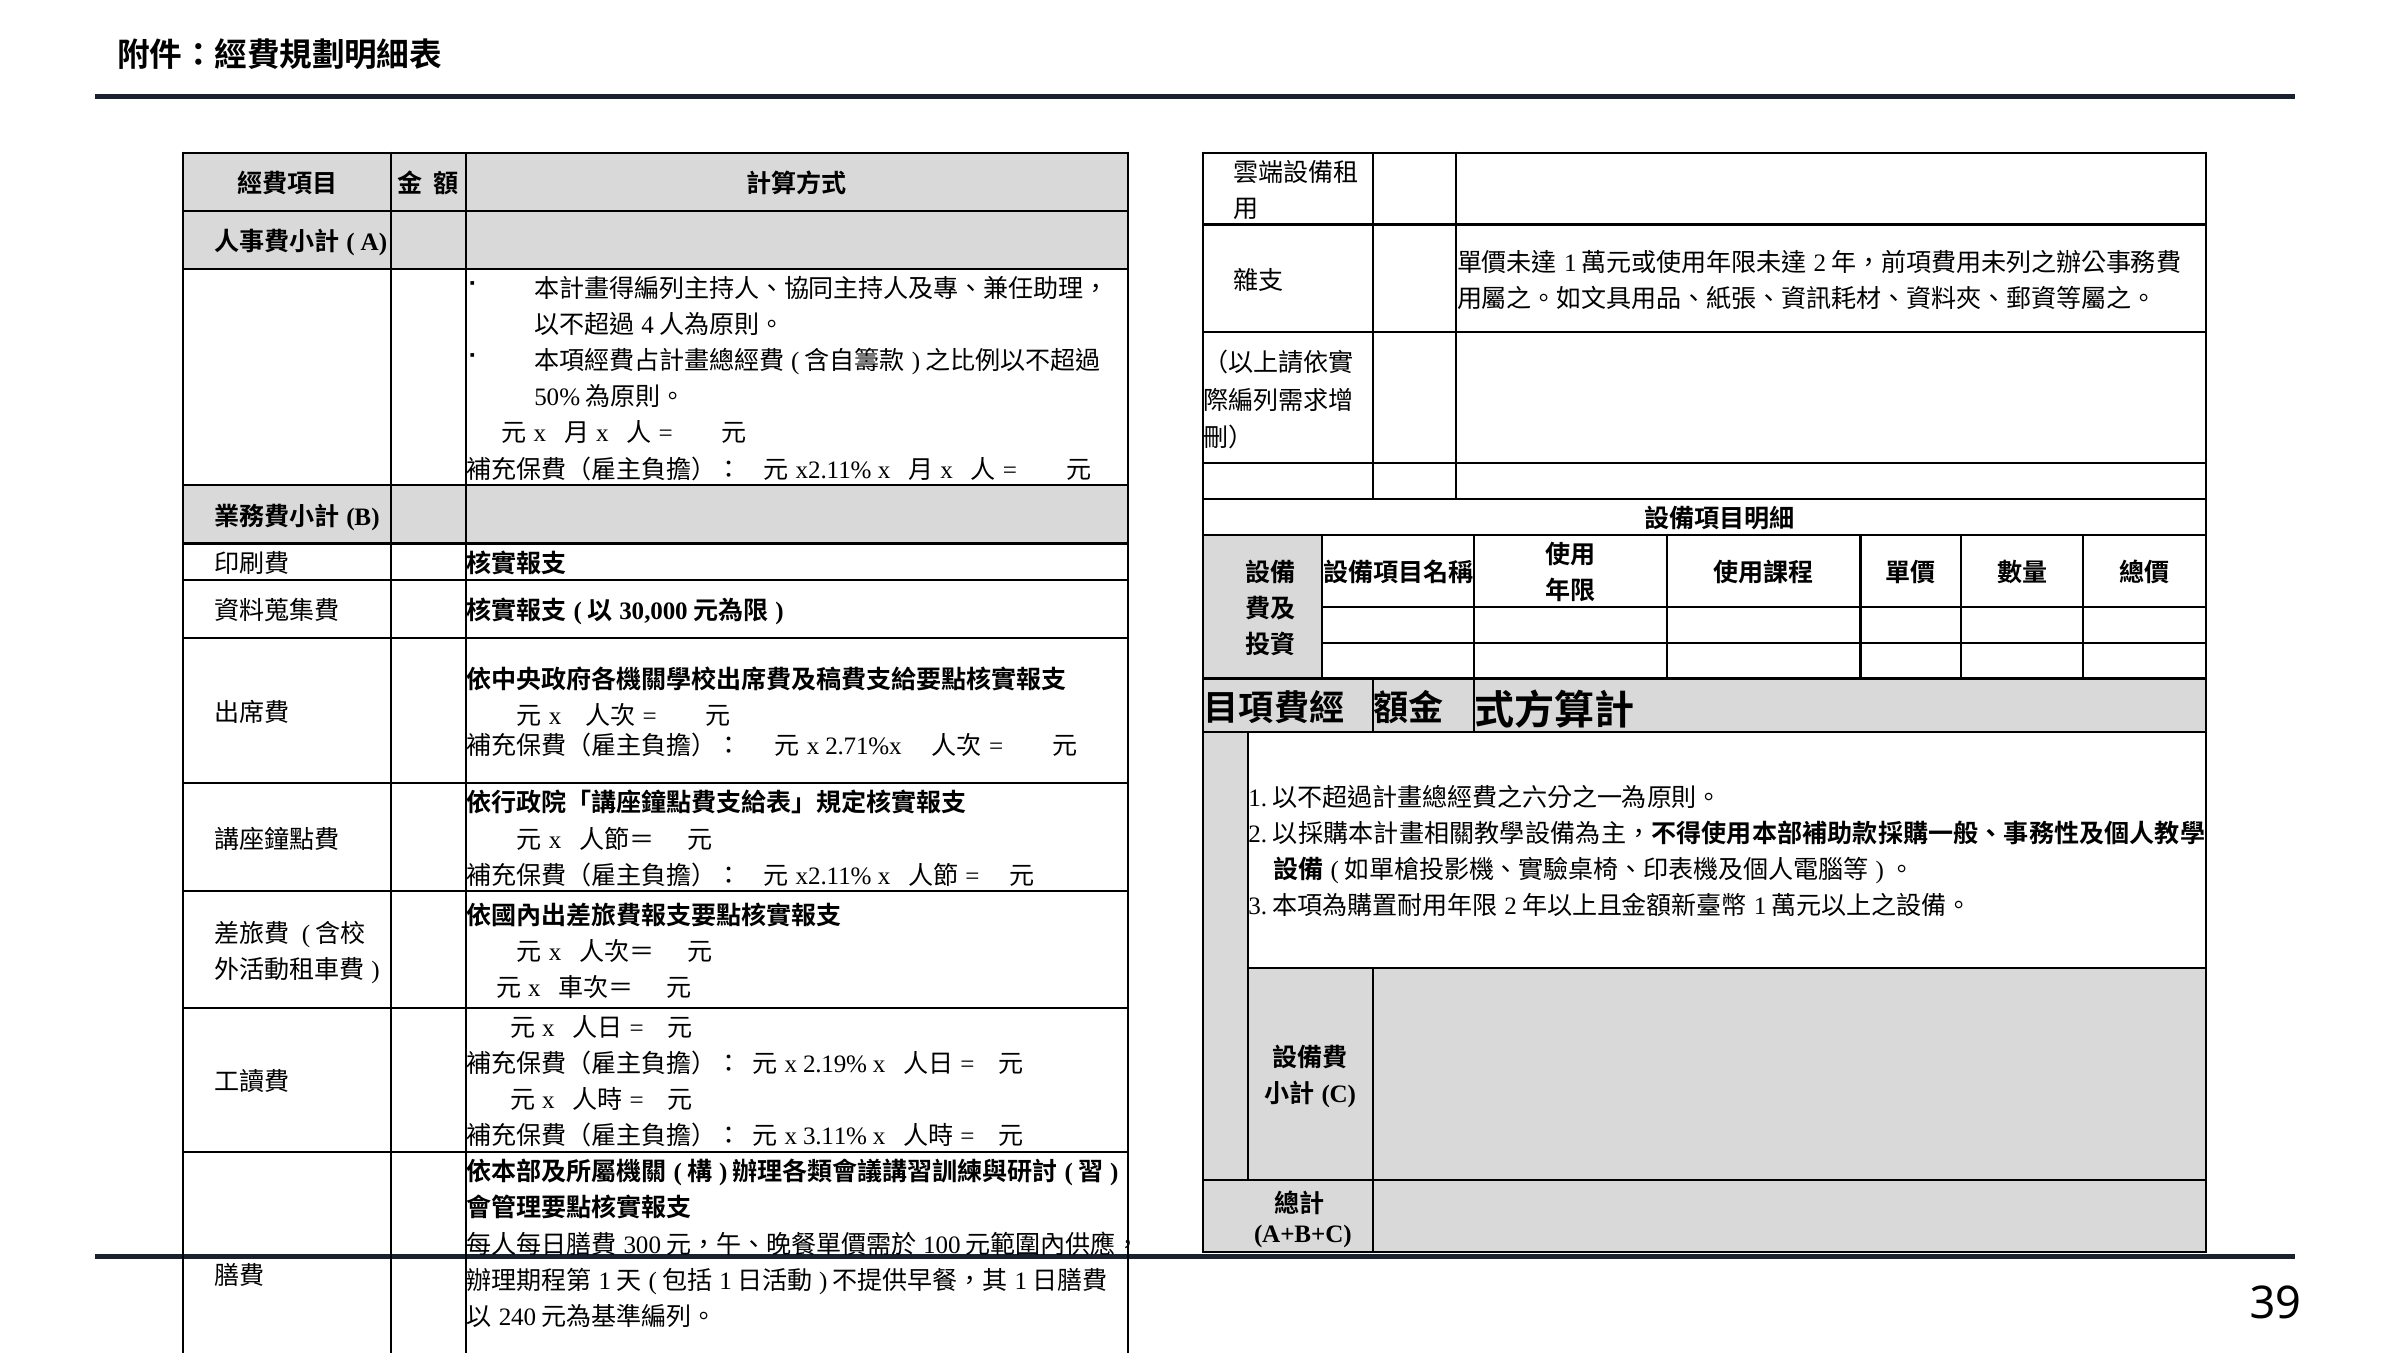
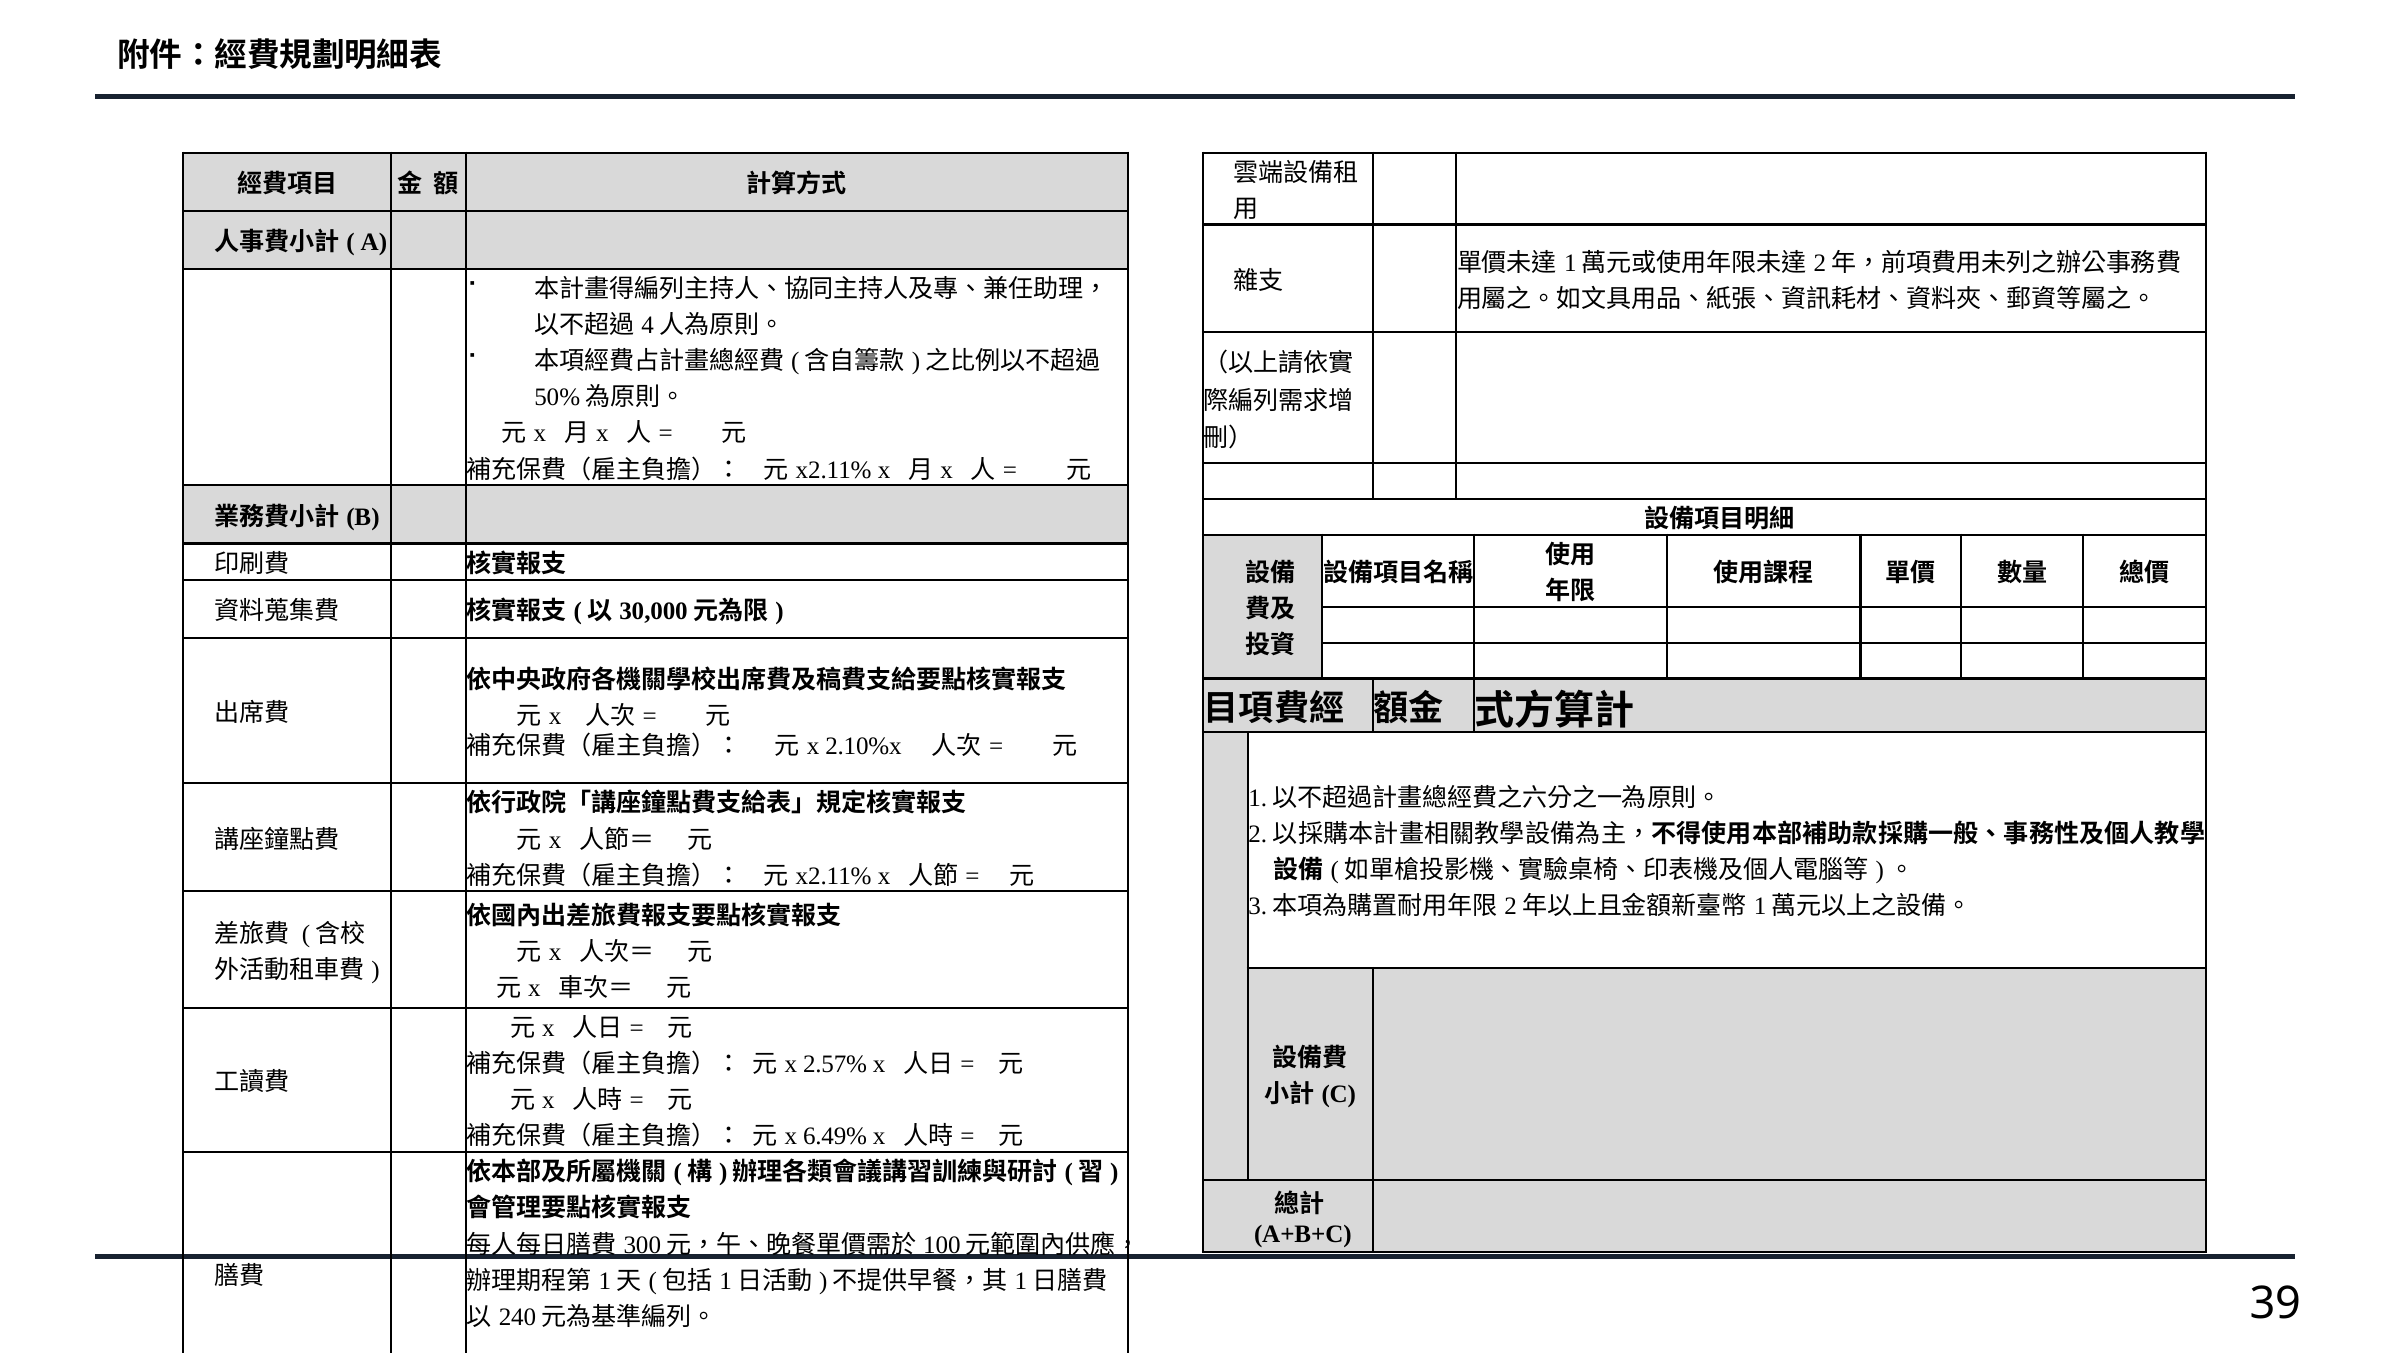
2.71%x: 2.71%x -> 2.10%x (863, 746)
2.19%: 2.19% -> 2.57% (835, 1065)
3.11%: 3.11% -> 6.49% (835, 1137)
